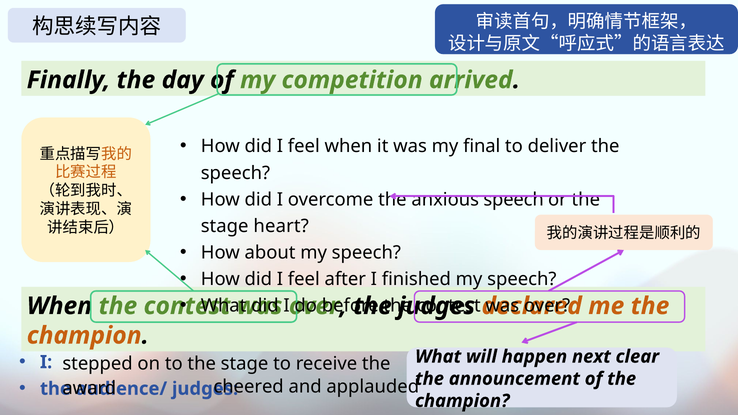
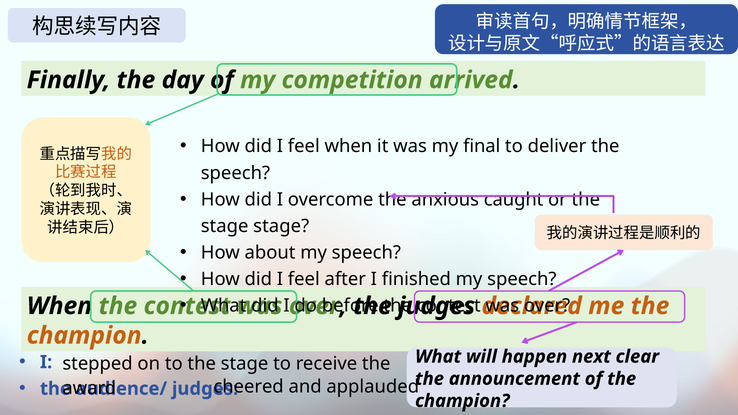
anxious speech: speech -> caught (514, 200)
stage heart: heart -> stage (281, 226)
